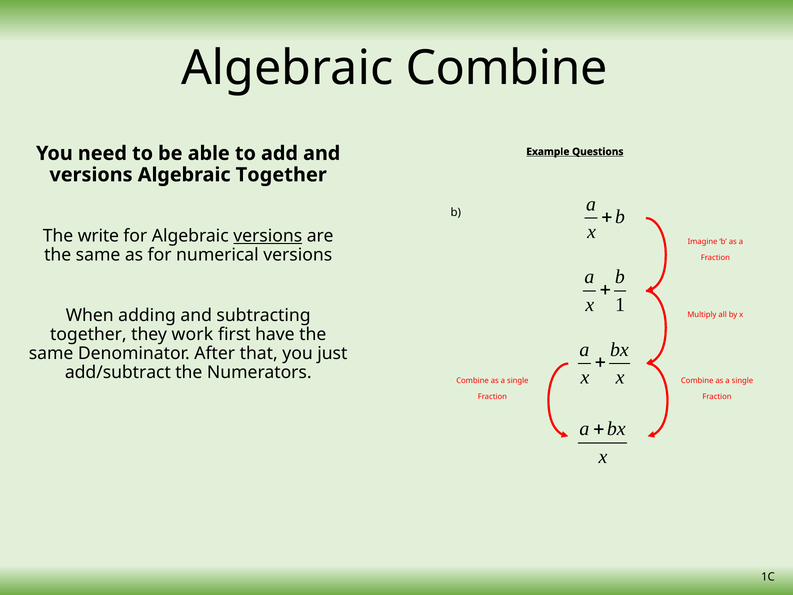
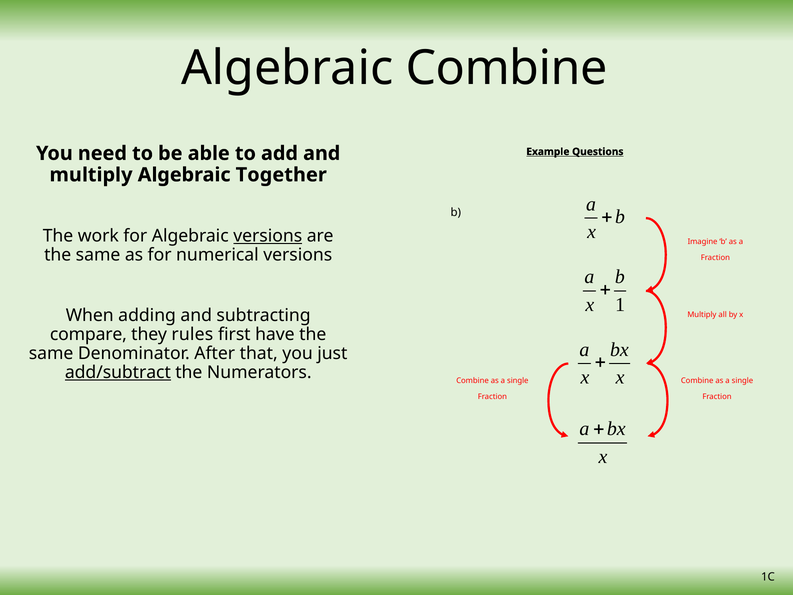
versions: versions -> multiply (91, 175)
write: write -> work (98, 236)
together: together -> compare (88, 334)
work: work -> rules (192, 334)
add/subtract underline: none -> present (118, 372)
